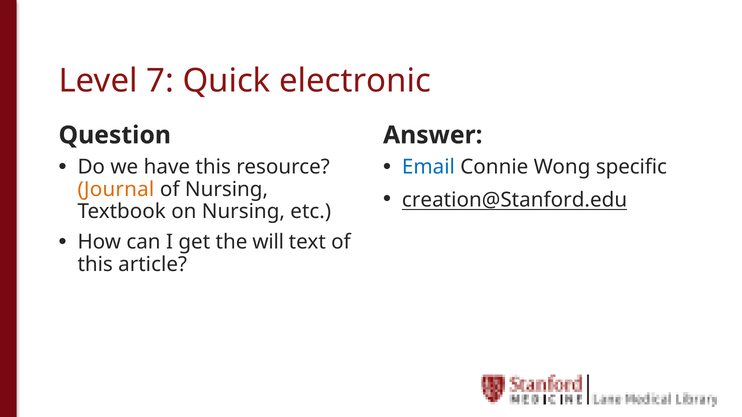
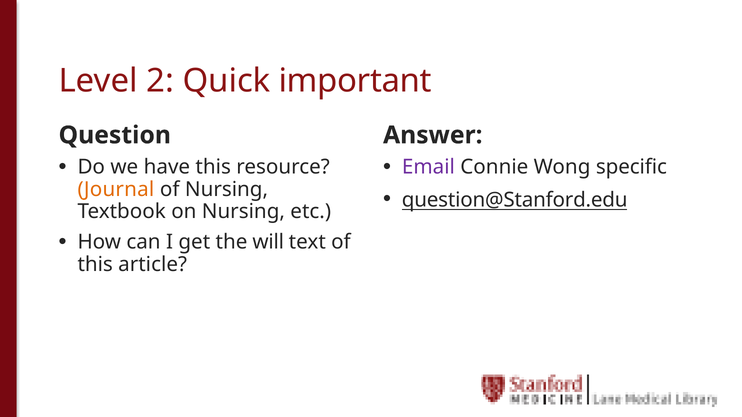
7: 7 -> 2 (160, 81)
electronic: electronic -> important (355, 81)
Email colour: blue -> purple (428, 167)
creation@Stanford.edu: creation@Stanford.edu -> question@Stanford.edu (515, 200)
